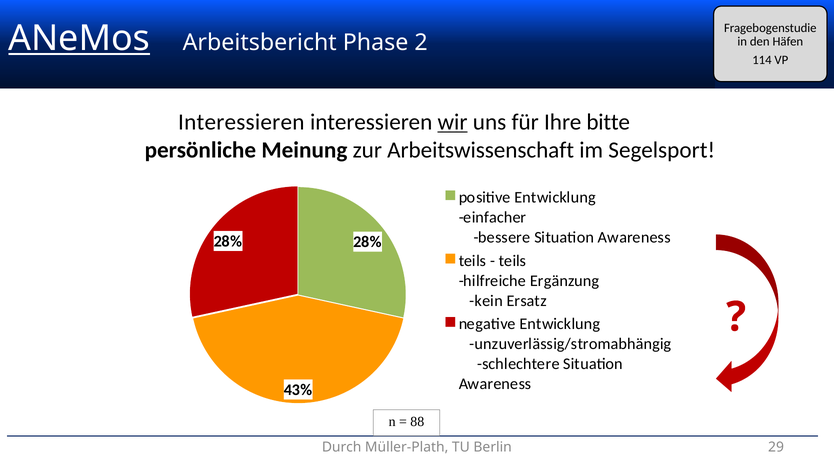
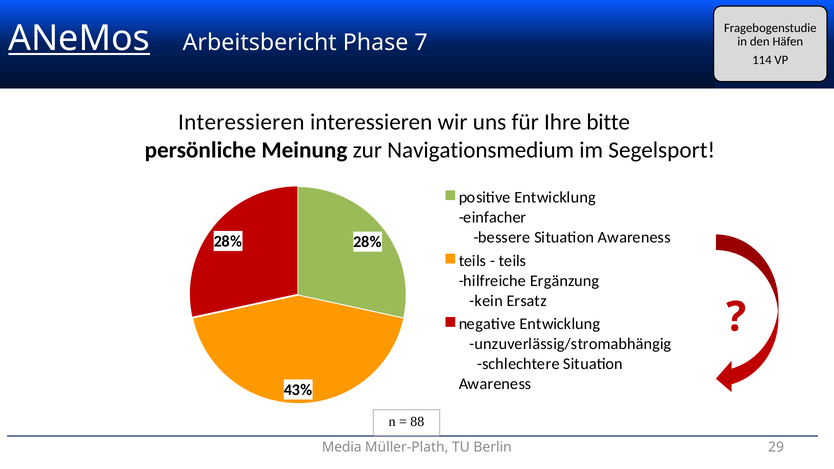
2: 2 -> 7 (421, 43)
wir underline: present -> none (453, 122)
Arbeitswissenschaft: Arbeitswissenschaft -> Navigationsmedium (481, 150)
Durch: Durch -> Media (342, 447)
